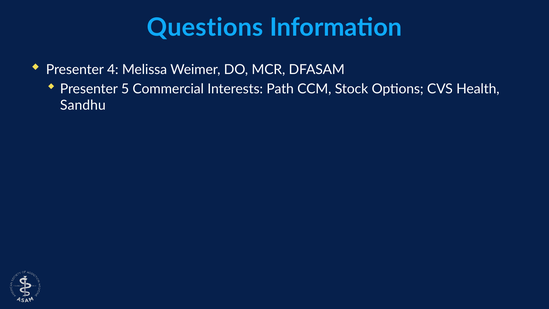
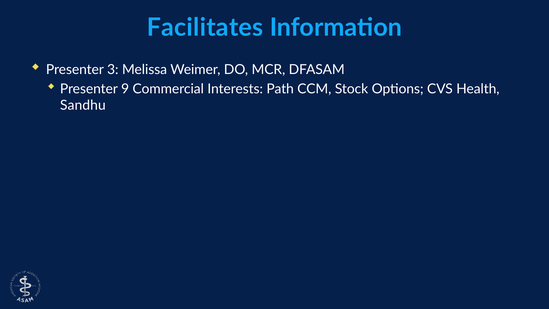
Questions: Questions -> Facilitates (205, 28)
4: 4 -> 3 (113, 70)
5: 5 -> 9 (125, 89)
